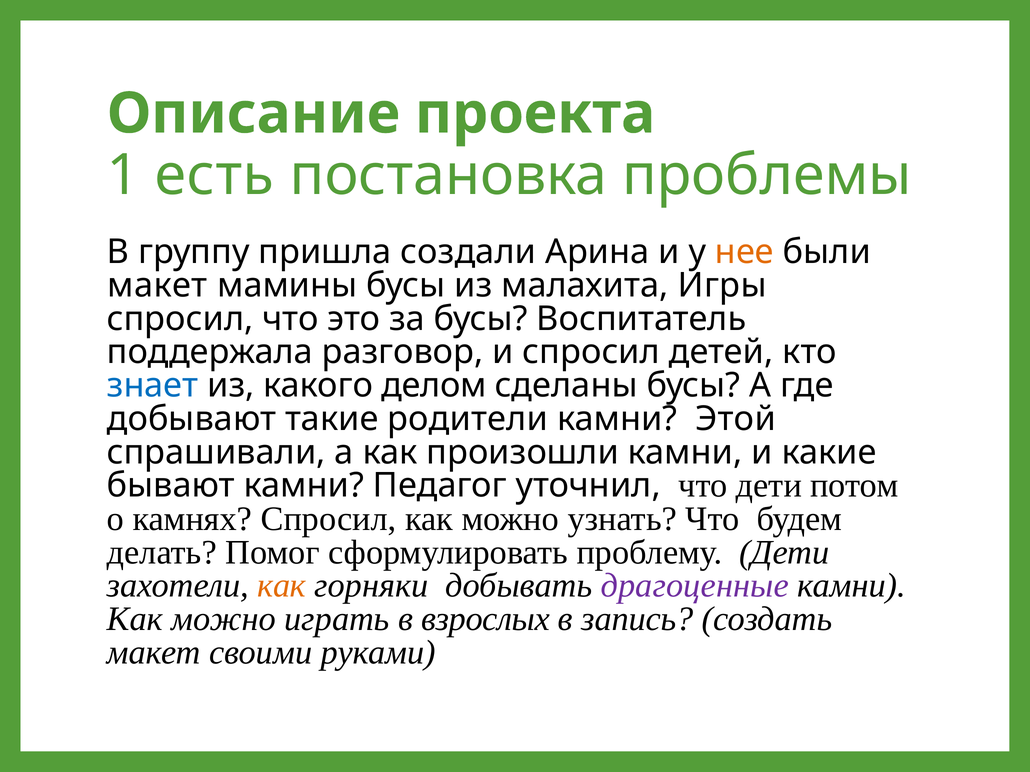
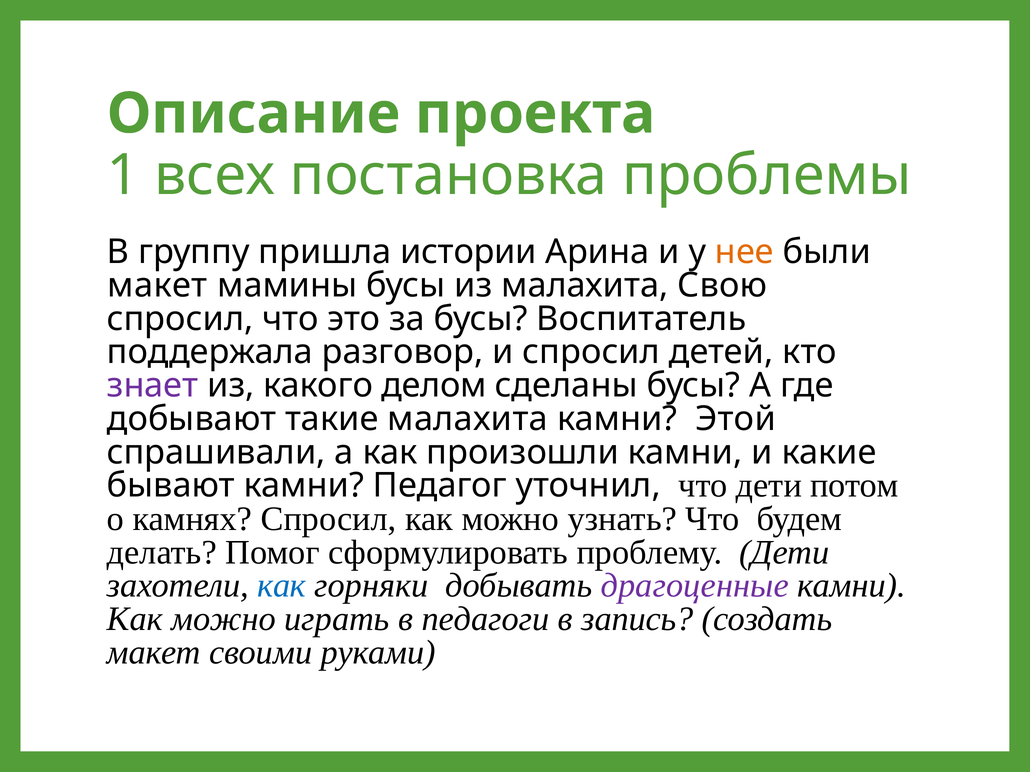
есть: есть -> всех (215, 176)
создали: создали -> истории (468, 252)
Игры: Игры -> Свою (722, 286)
знает colour: blue -> purple (153, 386)
такие родители: родители -> малахита (468, 419)
как colour: orange -> blue (282, 586)
взрослых: взрослых -> педагоги (485, 619)
